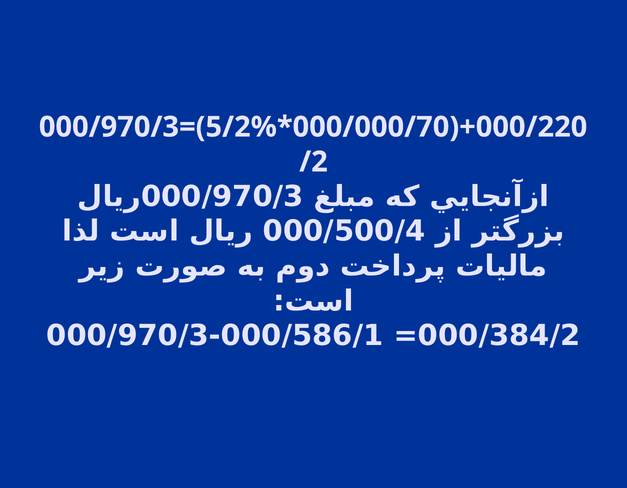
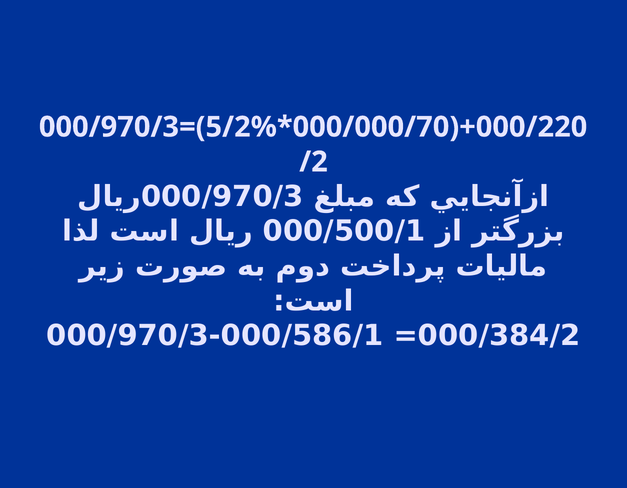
000/500/4: 000/500/4 -> 000/500/1 (344, 232)
